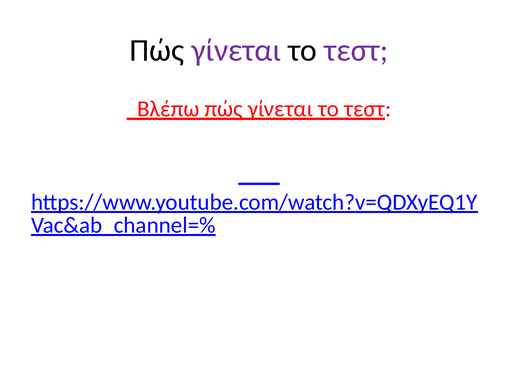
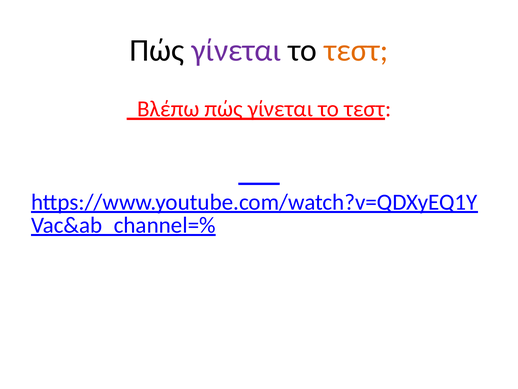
τεστ colour: purple -> orange (356, 50)
